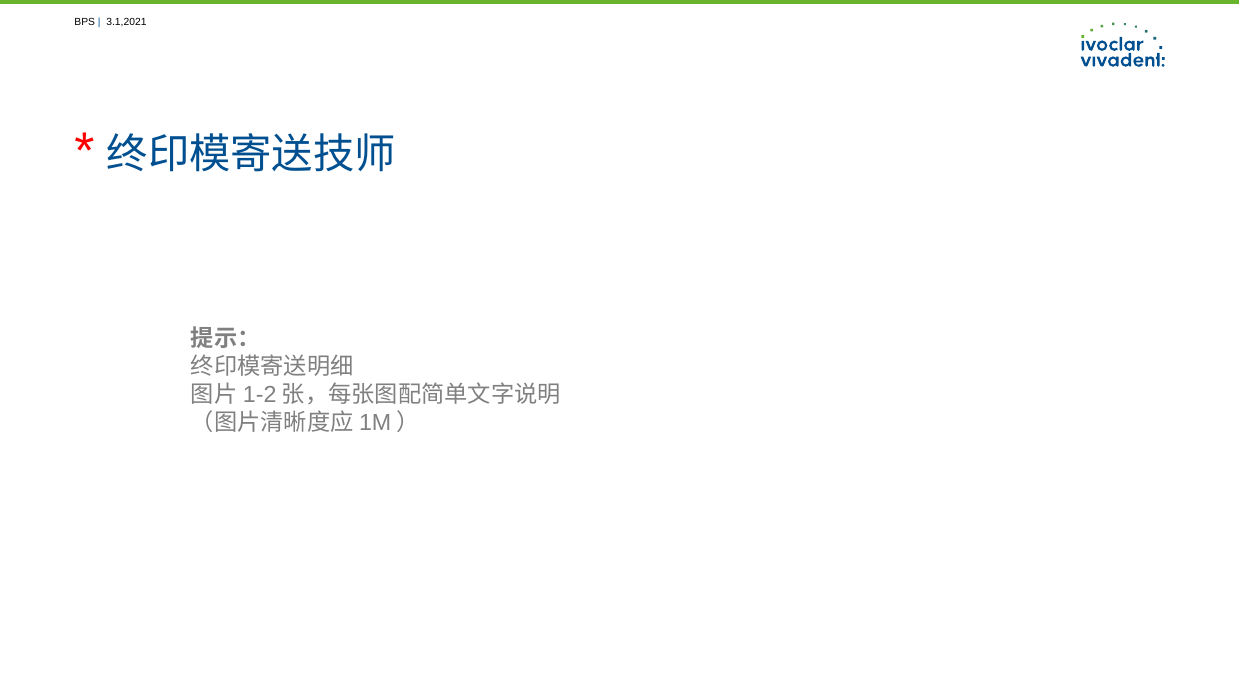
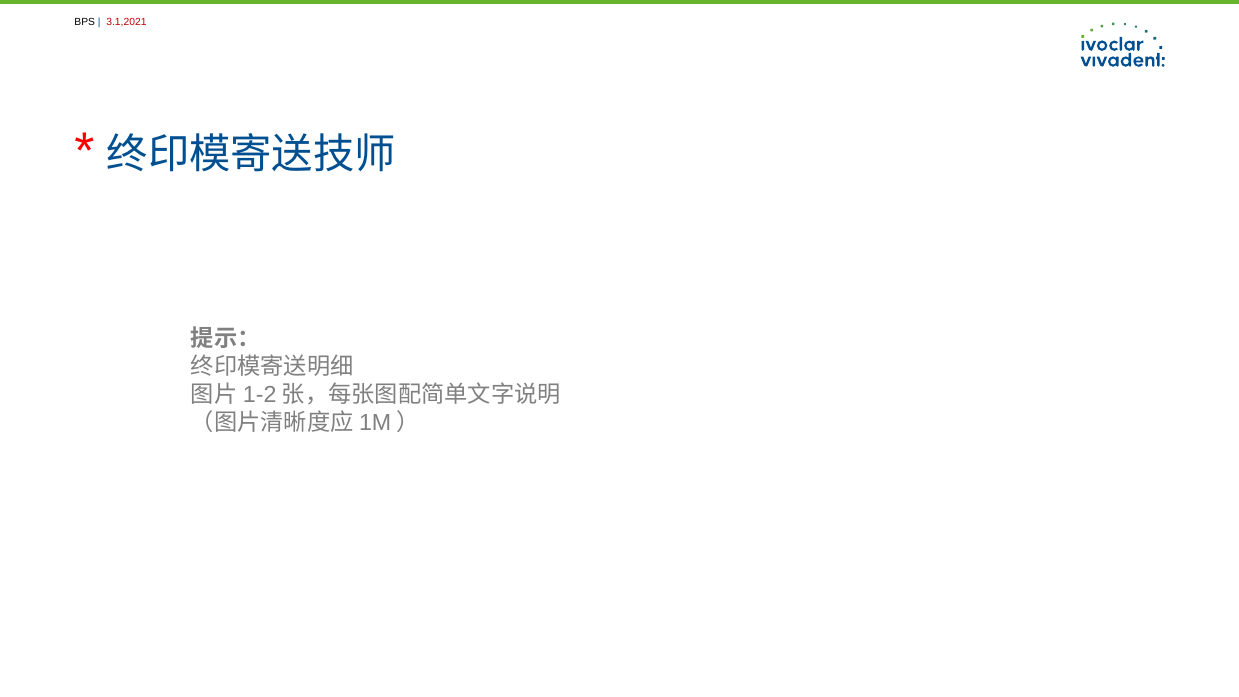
3.1,2021 colour: black -> red (126, 22)
